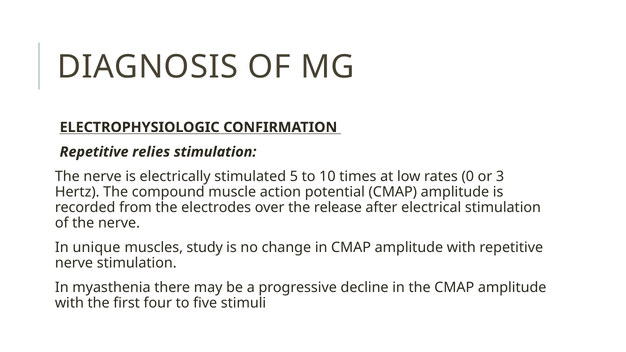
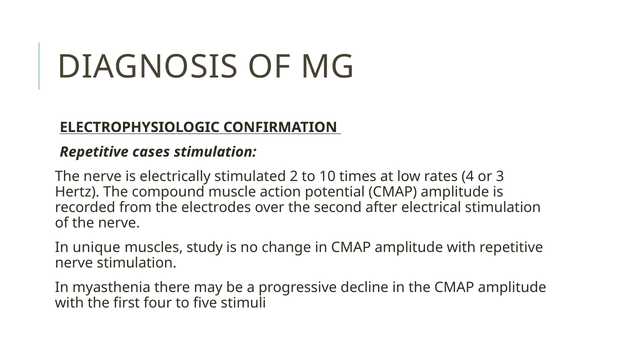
relies: relies -> cases (151, 152)
5: 5 -> 2 (294, 177)
0: 0 -> 4 (468, 177)
release: release -> second (338, 208)
